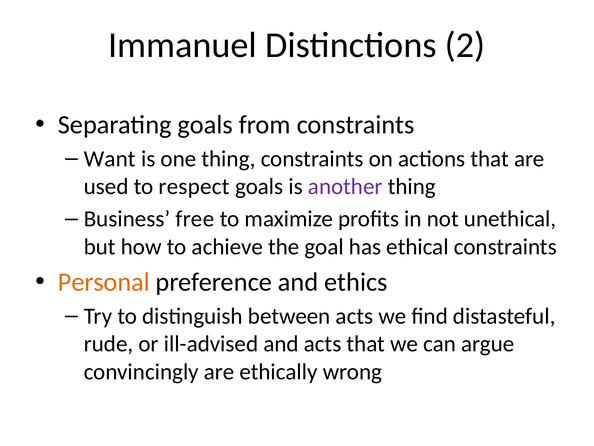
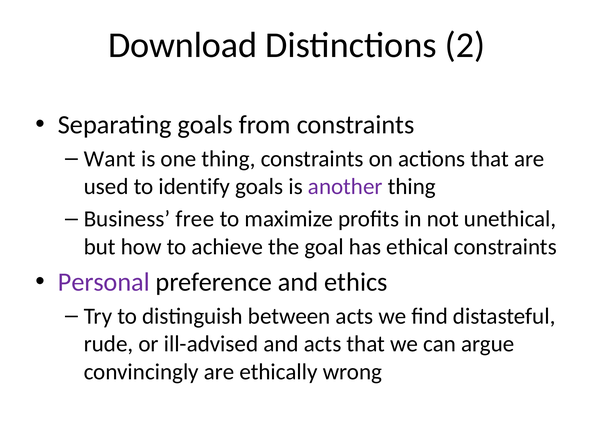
Immanuel: Immanuel -> Download (183, 45)
respect: respect -> identify (194, 186)
Personal colour: orange -> purple (104, 282)
